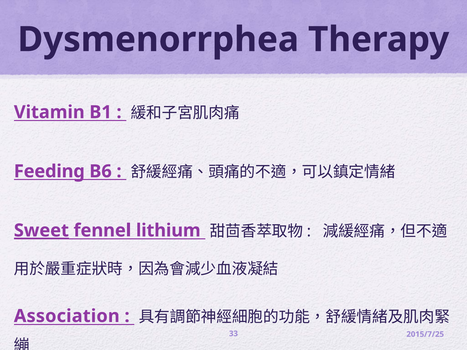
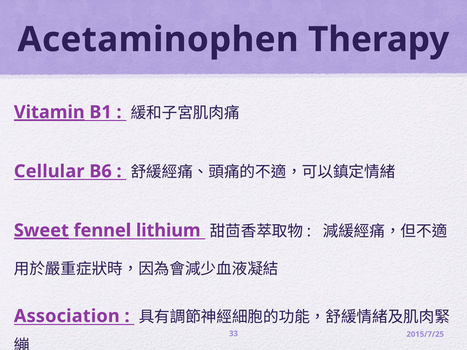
Dysmenorrphea: Dysmenorrphea -> Acetaminophen (158, 40)
Vitamin underline: none -> present (49, 112)
Feeding: Feeding -> Cellular (49, 171)
